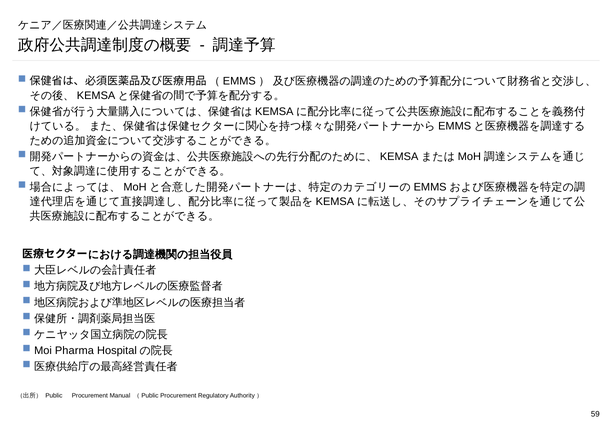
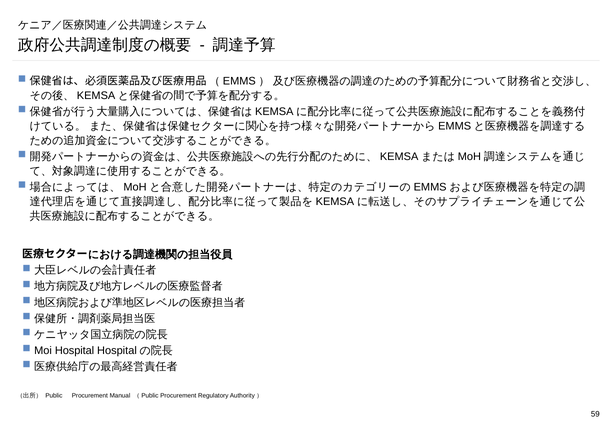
Moi Pharma: Pharma -> Hospital (75, 351)
